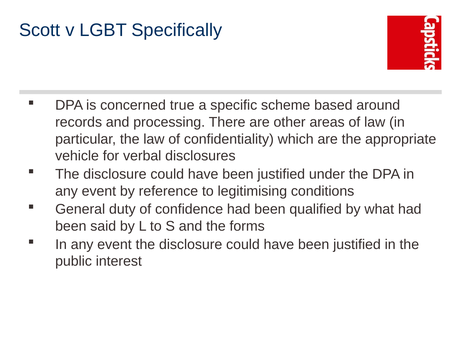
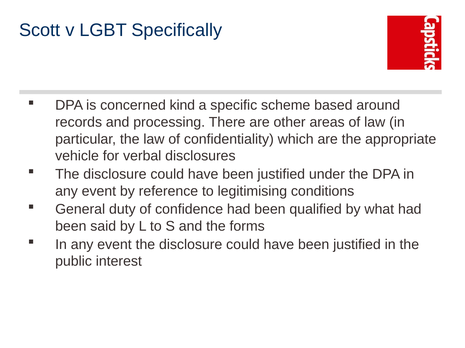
true: true -> kind (182, 106)
